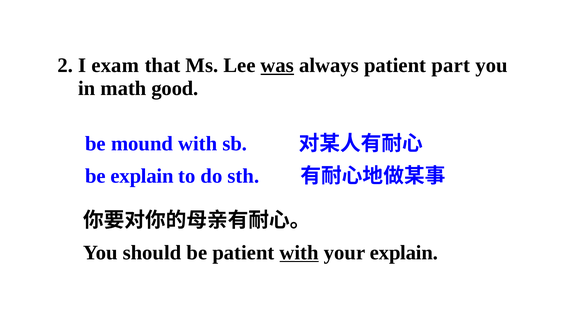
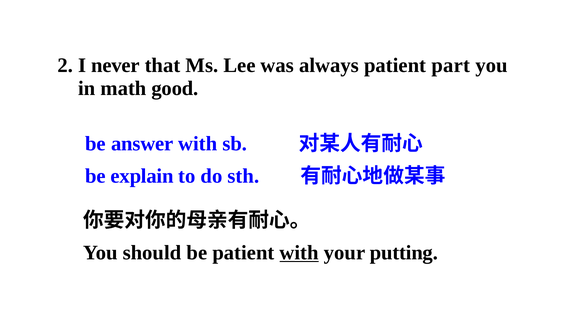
exam: exam -> never (115, 66)
was underline: present -> none (277, 66)
mound: mound -> answer (142, 144)
your explain: explain -> putting (404, 253)
